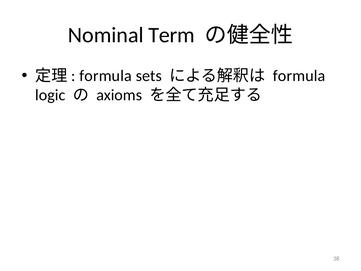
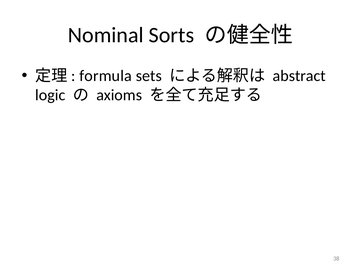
Term: Term -> Sorts (171, 35)
formula: formula -> abstract (299, 76)
